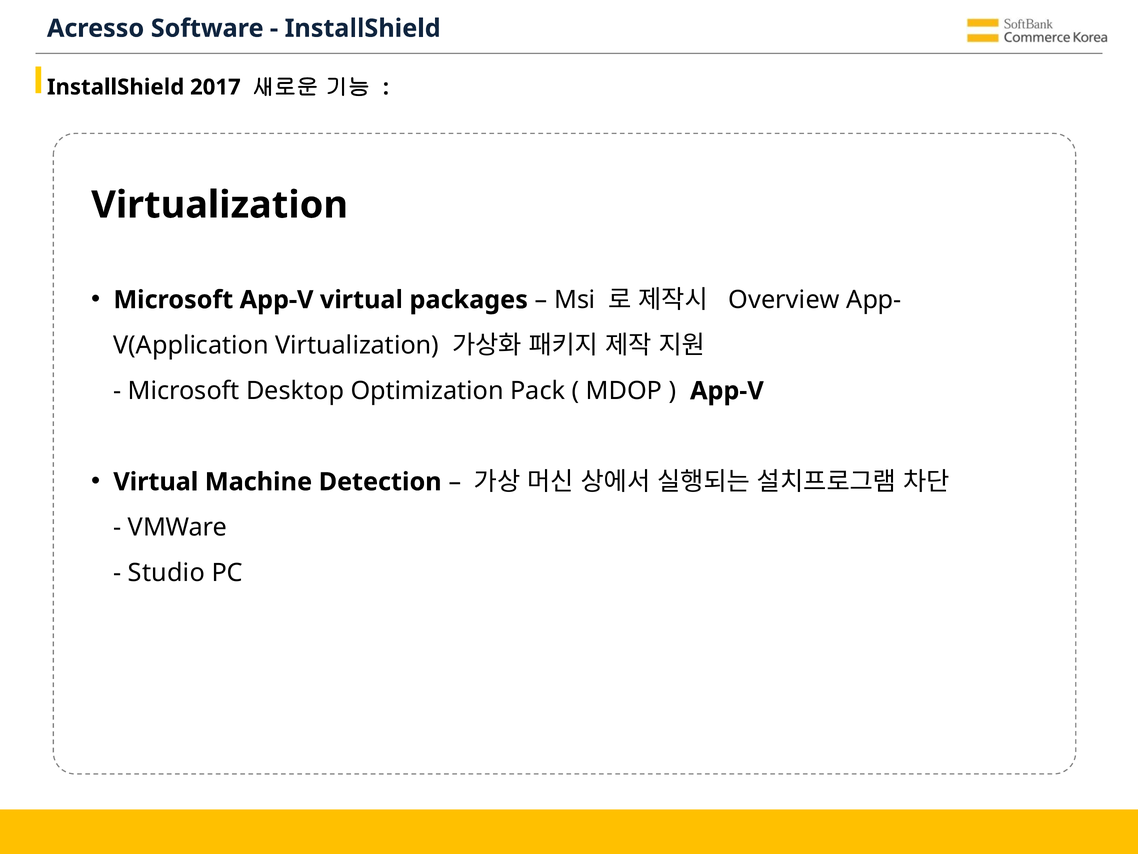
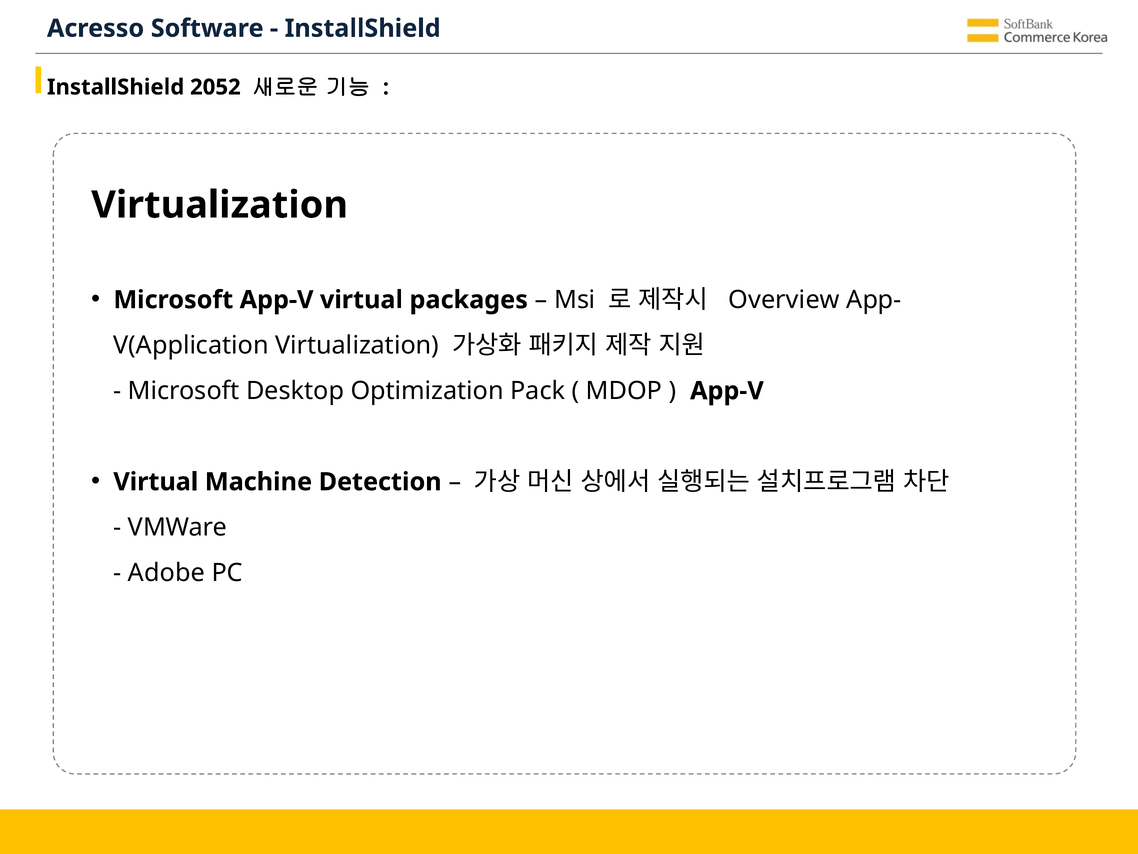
2017: 2017 -> 2052 (215, 87)
Studio: Studio -> Adobe (167, 573)
